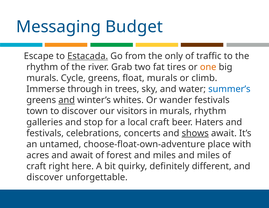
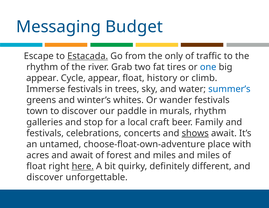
one colour: orange -> blue (208, 67)
murals: murals -> appear (42, 78)
Cycle greens: greens -> appear (104, 78)
float murals: murals -> history (162, 78)
Immerse through: through -> festivals (85, 89)
and underline: present -> none (67, 100)
visitors: visitors -> paddle (132, 111)
Haters: Haters -> Family (209, 122)
craft: craft -> float (36, 166)
here underline: none -> present (83, 166)
